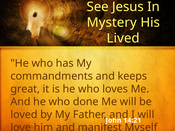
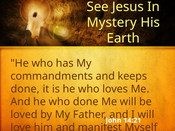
Lived: Lived -> Earth (123, 38)
great: great -> done (25, 89)
